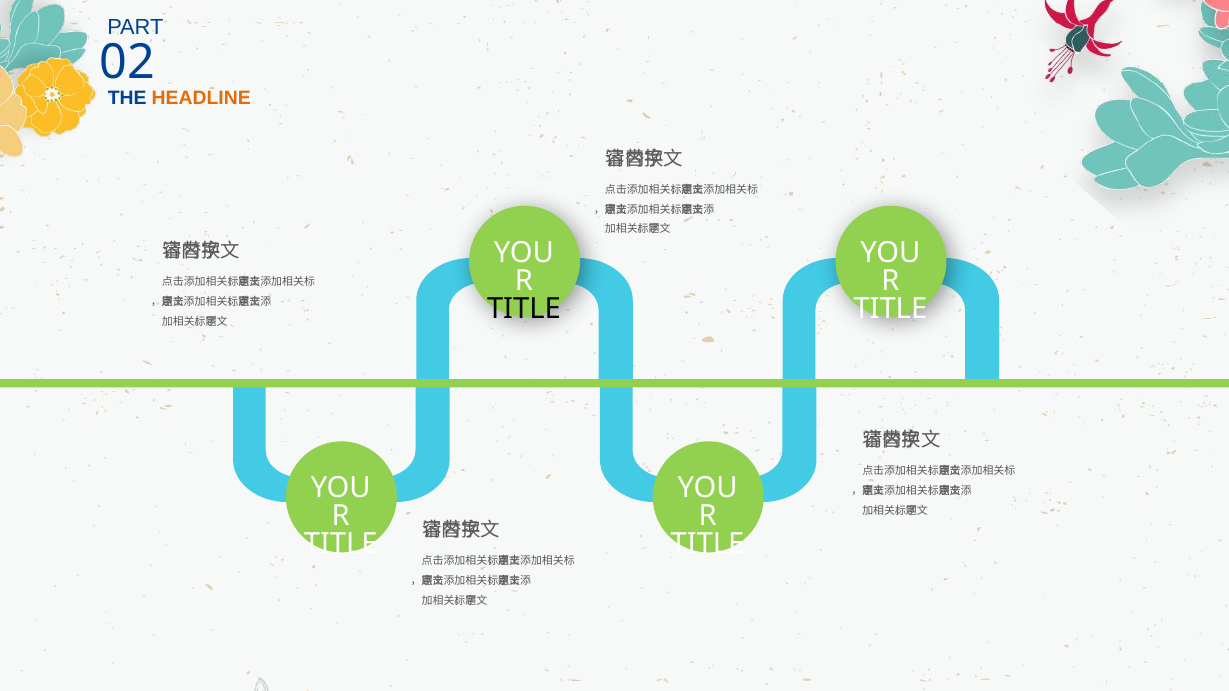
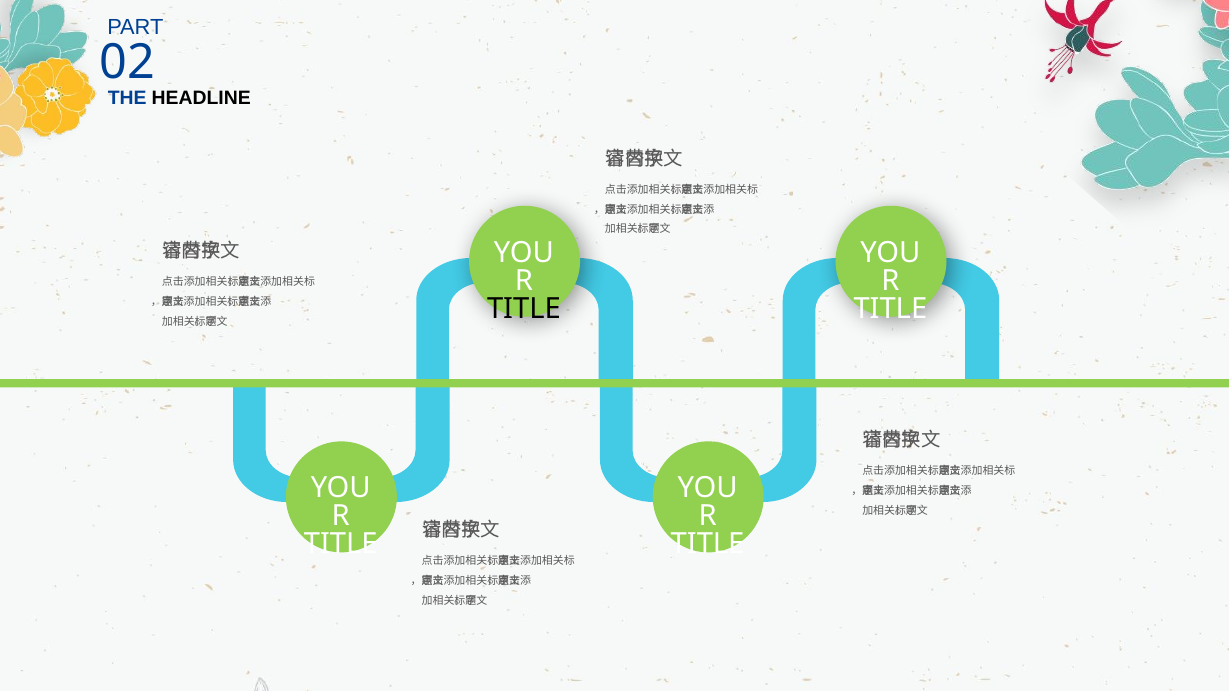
HEADLINE colour: orange -> black (201, 98)
